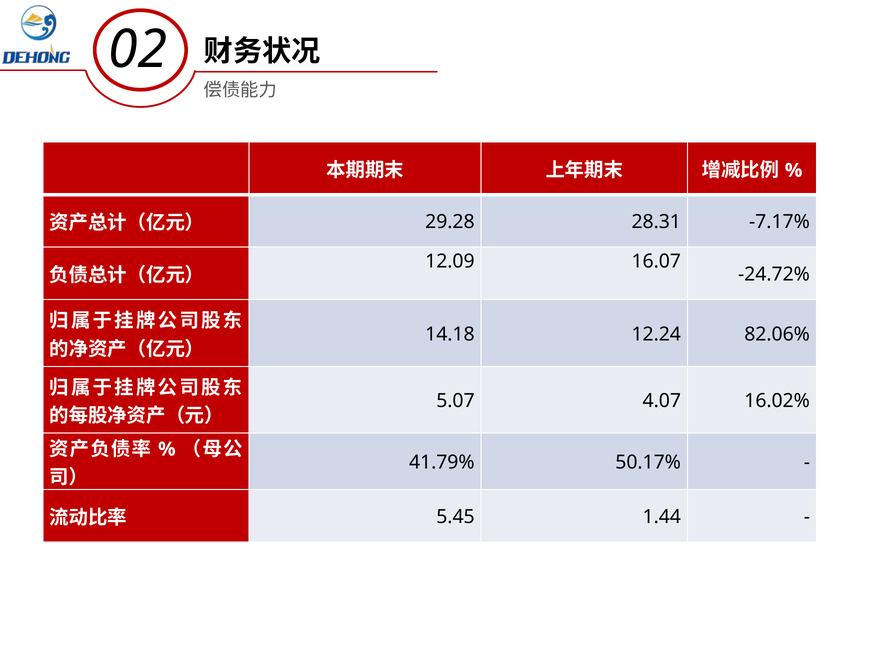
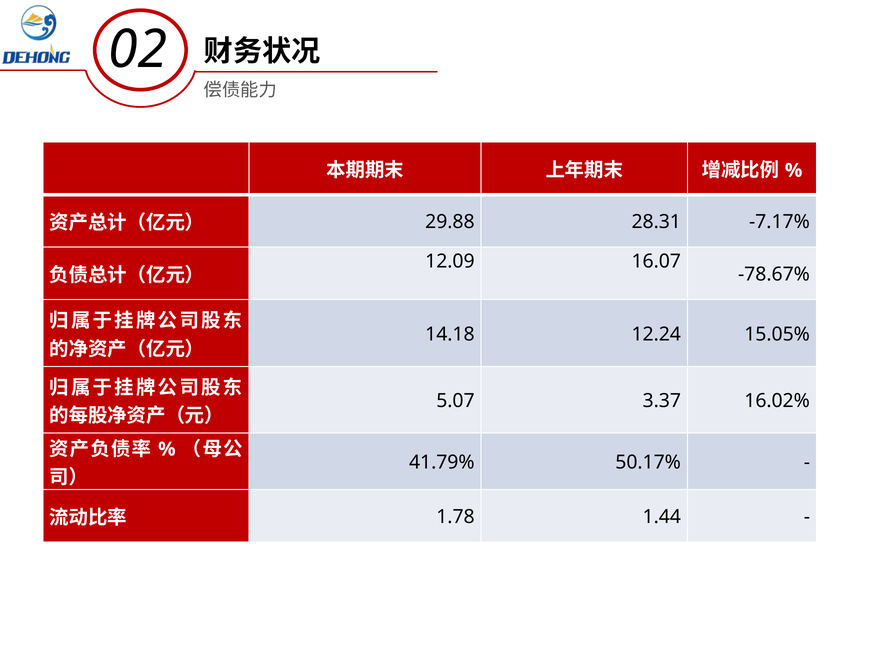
29.28: 29.28 -> 29.88 (450, 222)
-24.72%: -24.72% -> -78.67% (774, 274)
82.06%: 82.06% -> 15.05% (777, 334)
4.07: 4.07 -> 3.37 (662, 400)
5.45: 5.45 -> 1.78 (455, 516)
